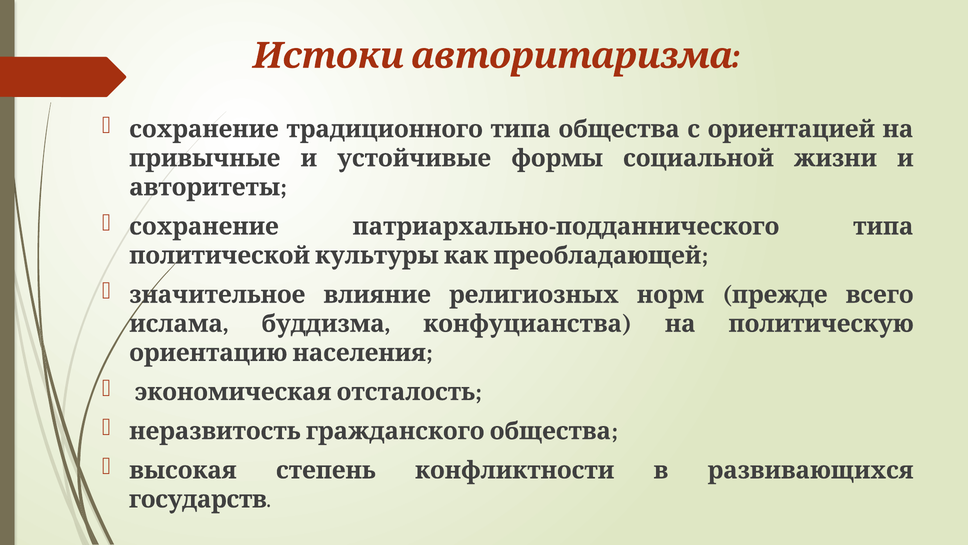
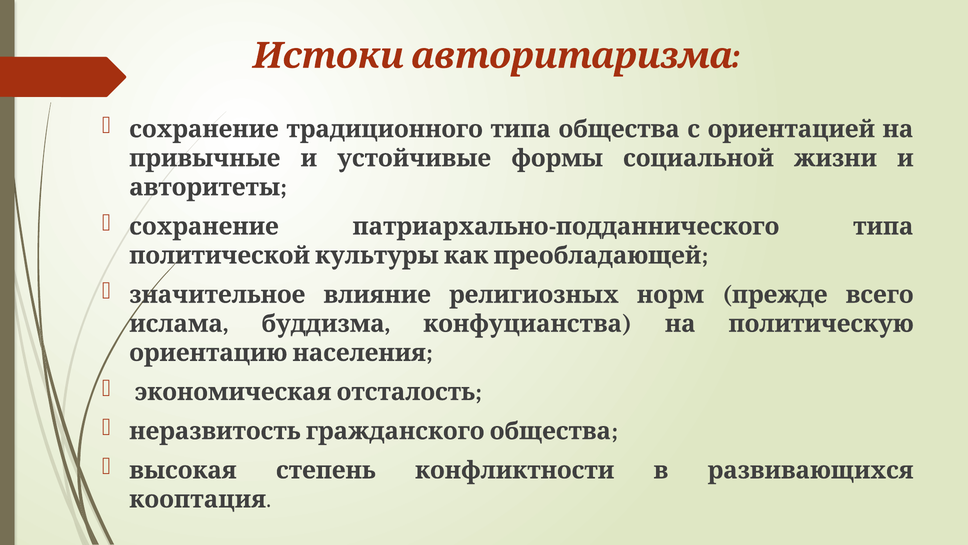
государств: государств -> кооптация (198, 499)
